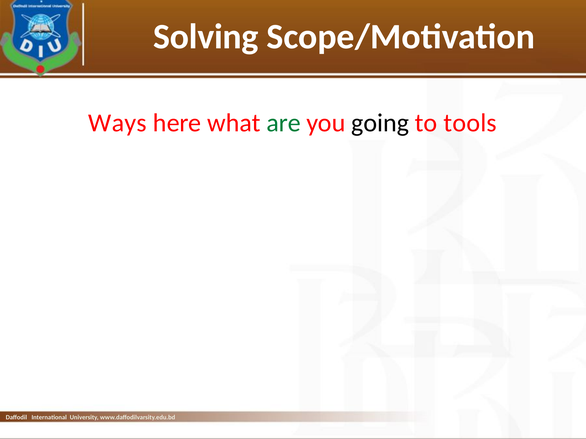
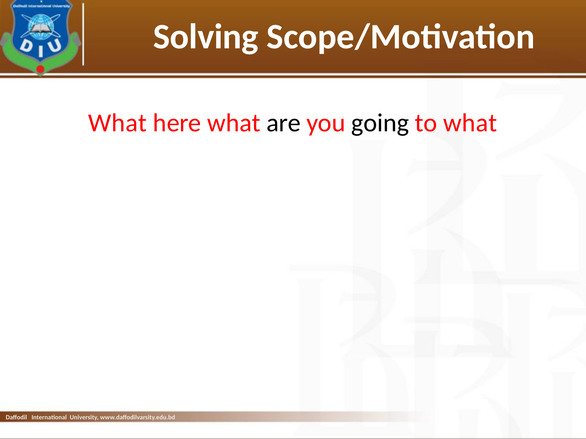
Ways: Ways -> What (118, 123)
are colour: green -> black (284, 123)
to tools: tools -> what (470, 123)
